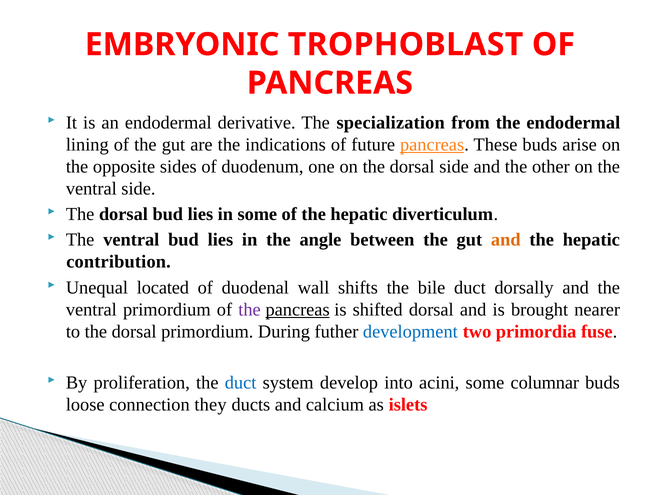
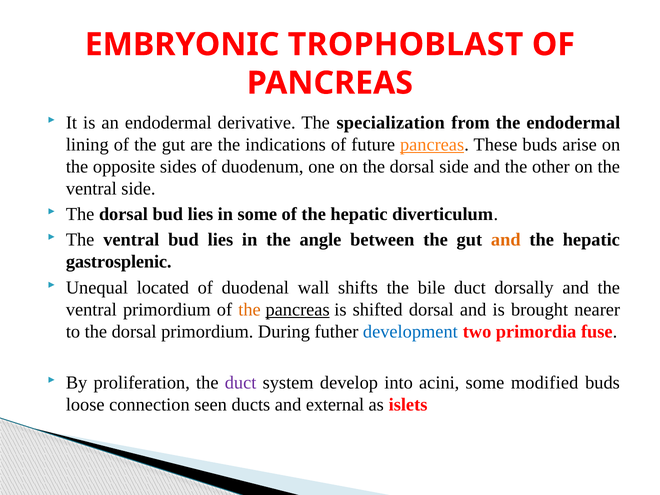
contribution: contribution -> gastrosplenic (119, 262)
the colour: purple -> orange (250, 310)
duct colour: blue -> purple (241, 383)
columnar: columnar -> modified (545, 383)
they: they -> seen (211, 405)
calcium: calcium -> external (335, 405)
